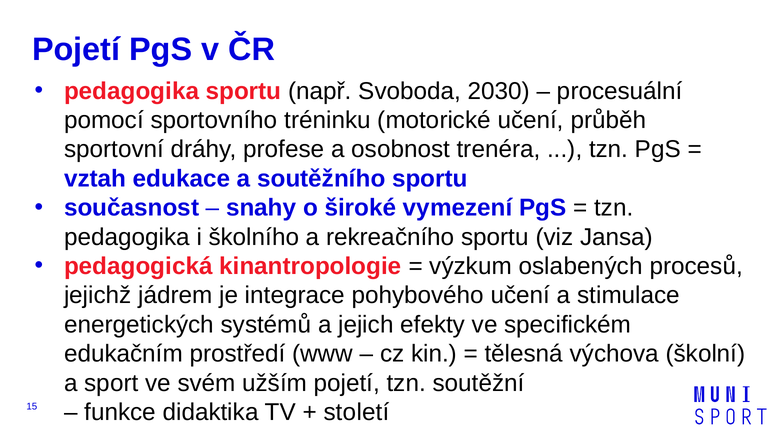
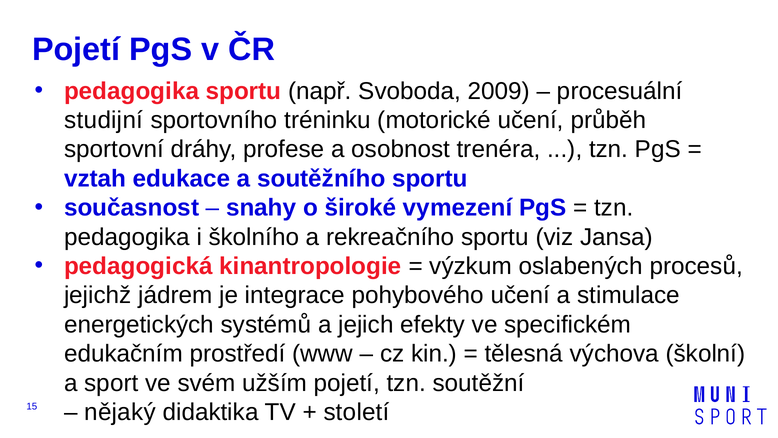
2030: 2030 -> 2009 (499, 91)
pomocí: pomocí -> studijní (104, 120)
funkce: funkce -> nějaký (120, 412)
